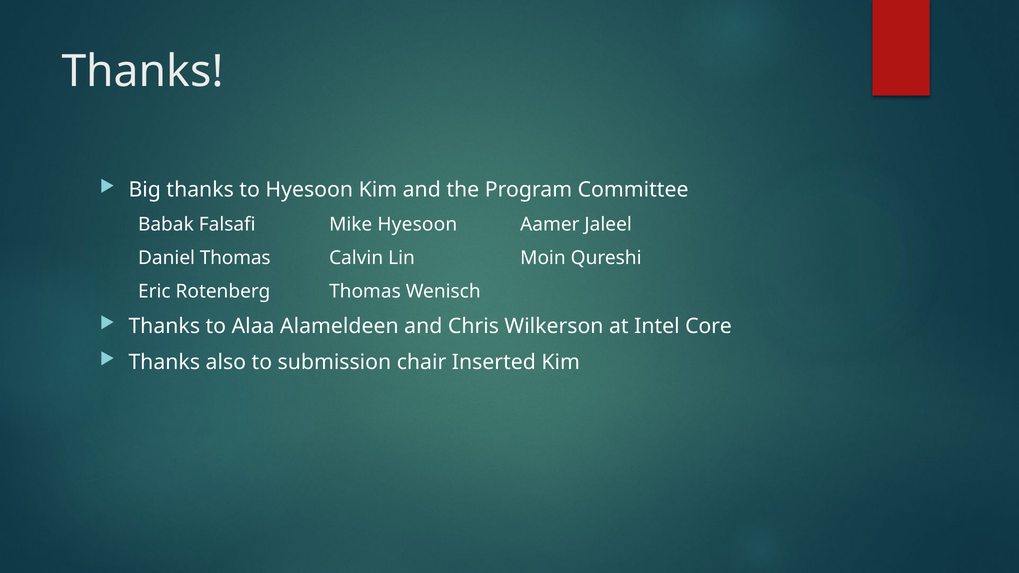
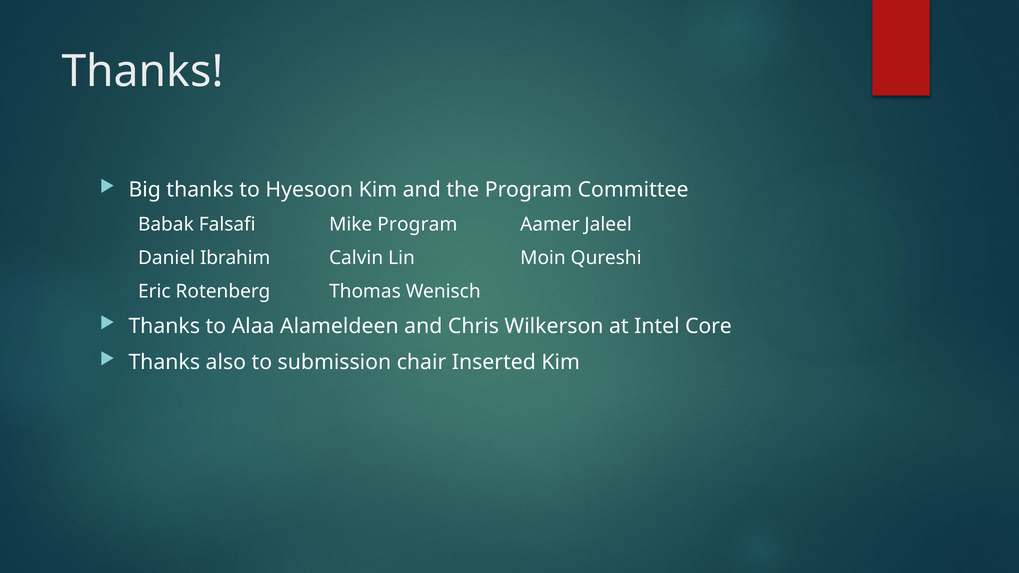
Mike Hyesoon: Hyesoon -> Program (417, 224)
Daniel Thomas: Thomas -> Ibrahim (235, 258)
